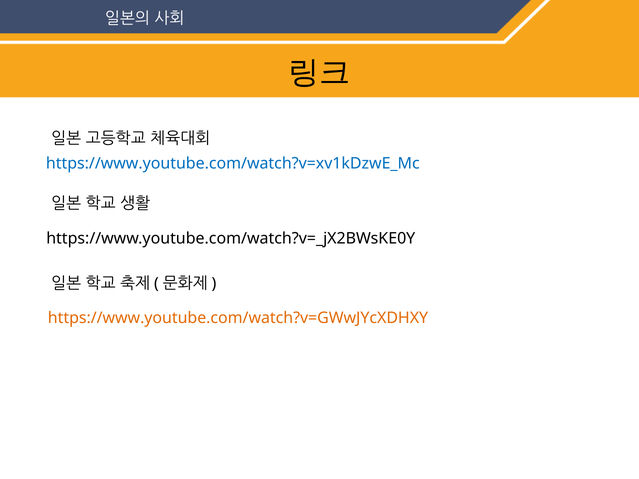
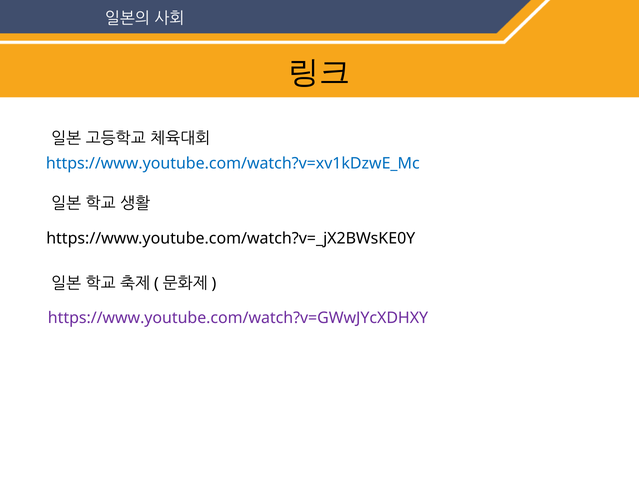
https://www.youtube.com/watch?v=GWwJYcXDHXY colour: orange -> purple (238, 318)
